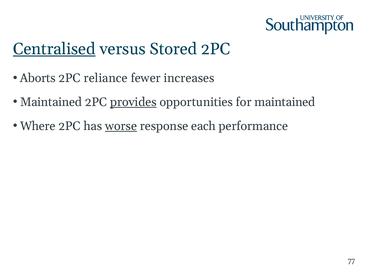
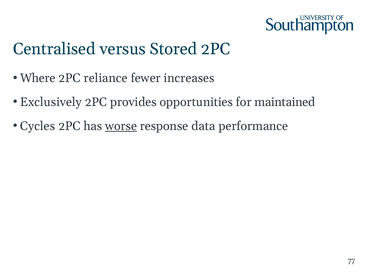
Centralised underline: present -> none (54, 49)
Aborts: Aborts -> Where (38, 78)
Maintained: Maintained -> Exclusively (51, 102)
provides underline: present -> none (133, 102)
Where: Where -> Cycles (38, 126)
each: each -> data (203, 126)
